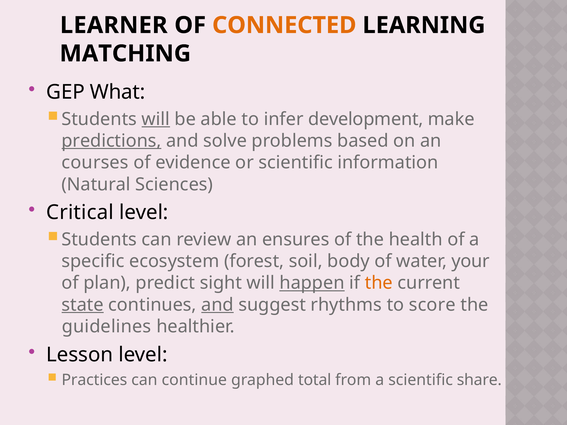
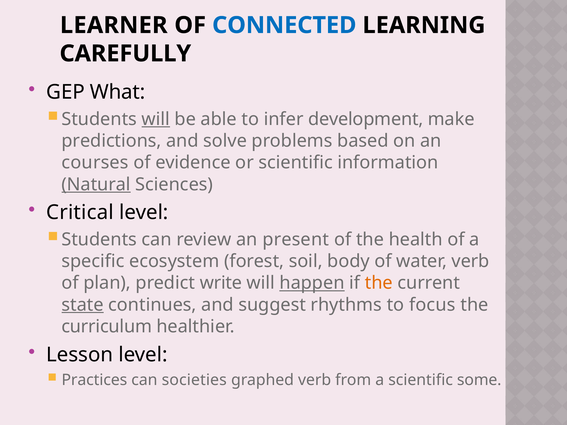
CONNECTED colour: orange -> blue (284, 25)
MATCHING: MATCHING -> CAREFULLY (125, 54)
predictions underline: present -> none (111, 141)
Natural underline: none -> present (96, 184)
ensures: ensures -> present (296, 240)
water your: your -> verb (470, 261)
sight: sight -> write (221, 283)
and underline: present -> none (217, 305)
score: score -> focus (432, 305)
guidelines: guidelines -> curriculum (107, 327)
continue: continue -> societies (194, 380)
graphed total: total -> verb (315, 380)
share: share -> some (479, 380)
